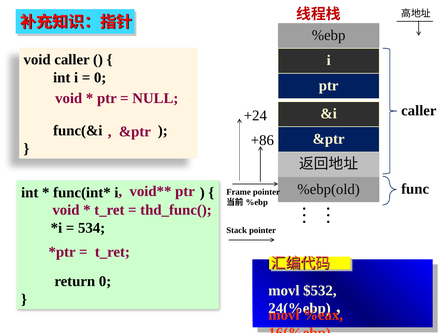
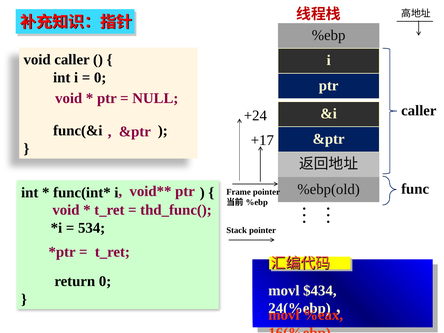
+86: +86 -> +17 (262, 140)
$532: $532 -> $434 (320, 291)
